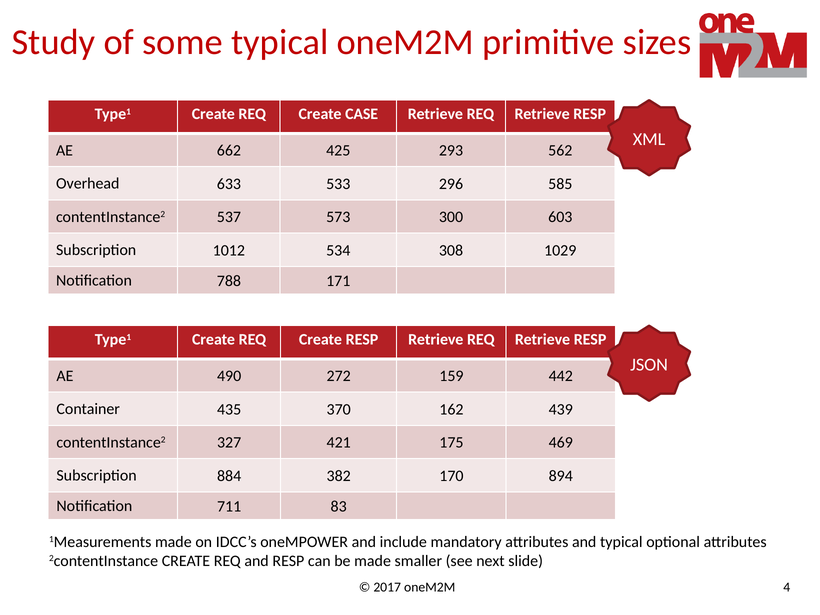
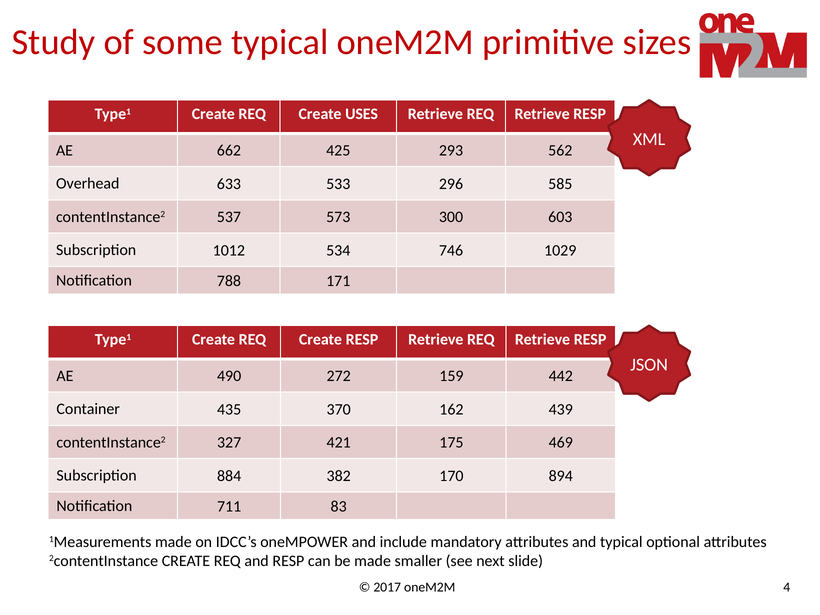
CASE: CASE -> USES (362, 114)
308: 308 -> 746 (451, 250)
